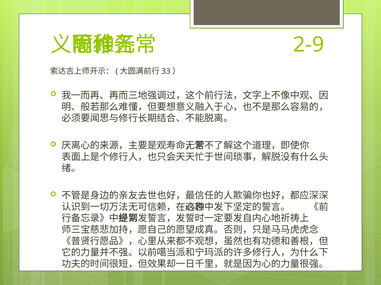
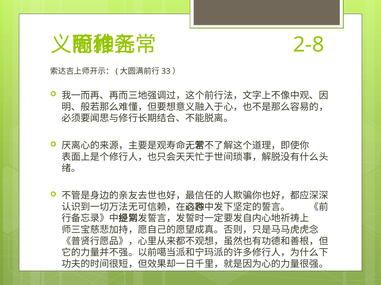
2-9: 2-9 -> 2-8 (309, 45)
